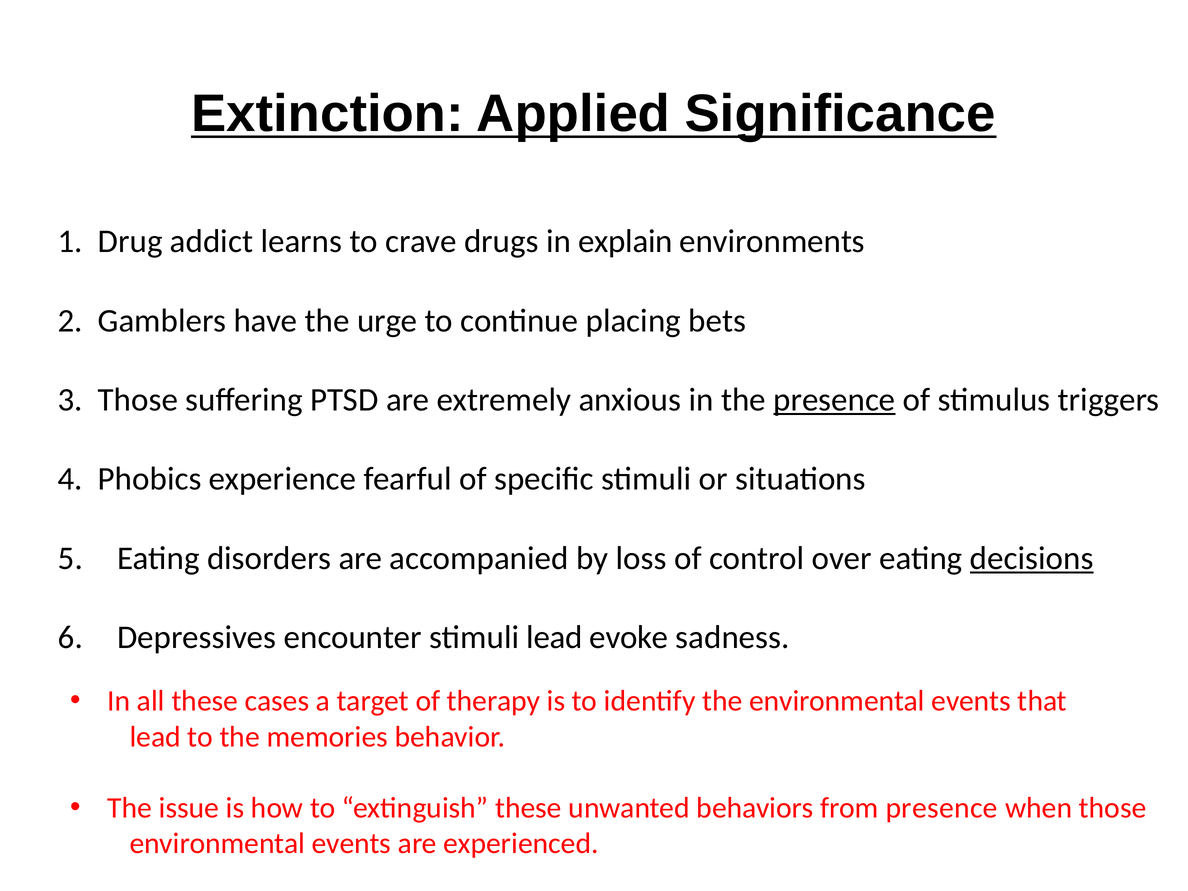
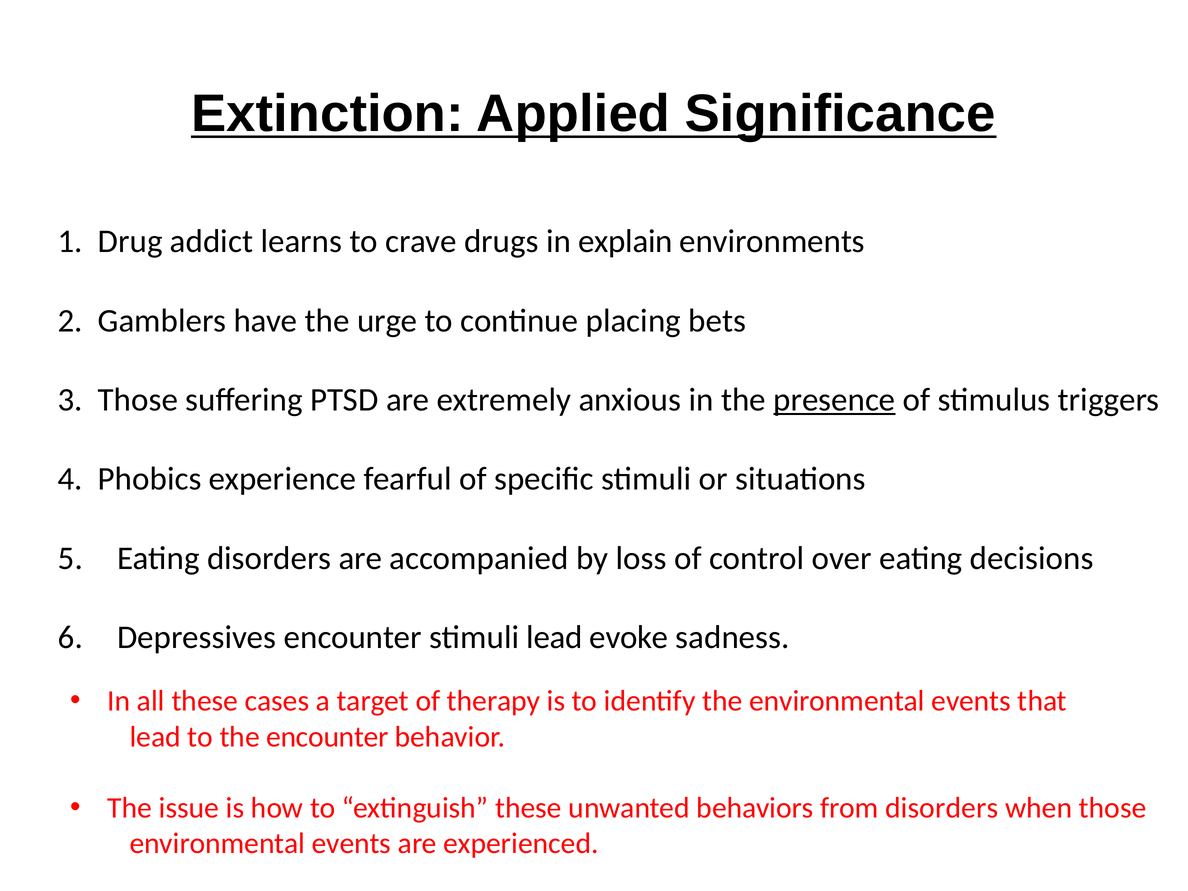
decisions underline: present -> none (1032, 558)
the memories: memories -> encounter (327, 737)
from presence: presence -> disorders (942, 808)
